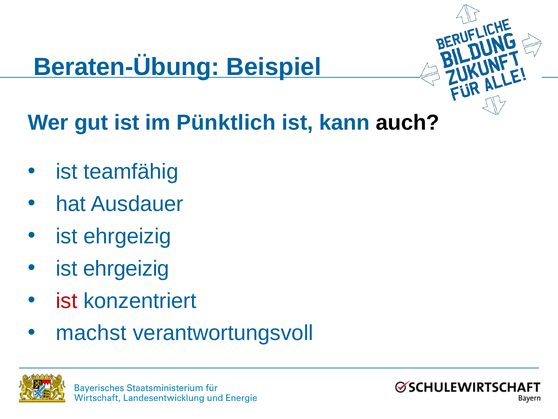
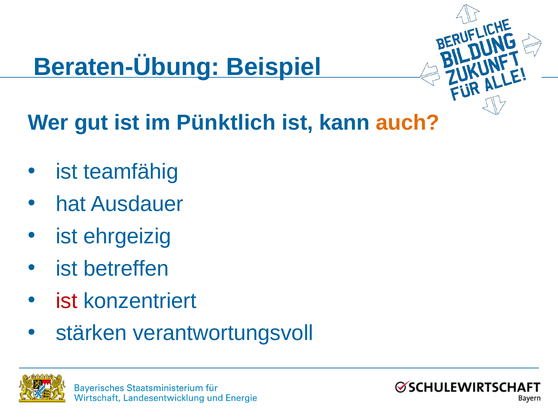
auch colour: black -> orange (408, 122)
ehrgeizig: ehrgeizig -> betreffen (126, 268)
machst: machst -> stärken (91, 333)
